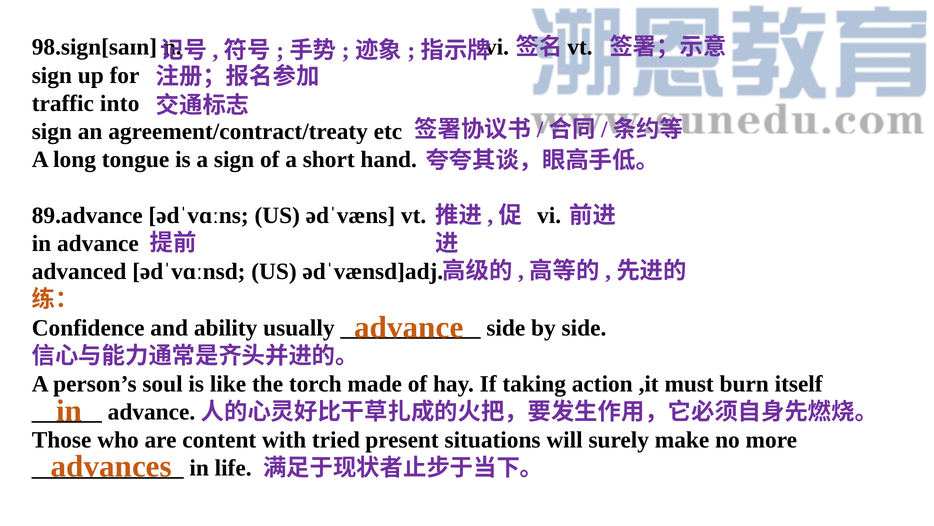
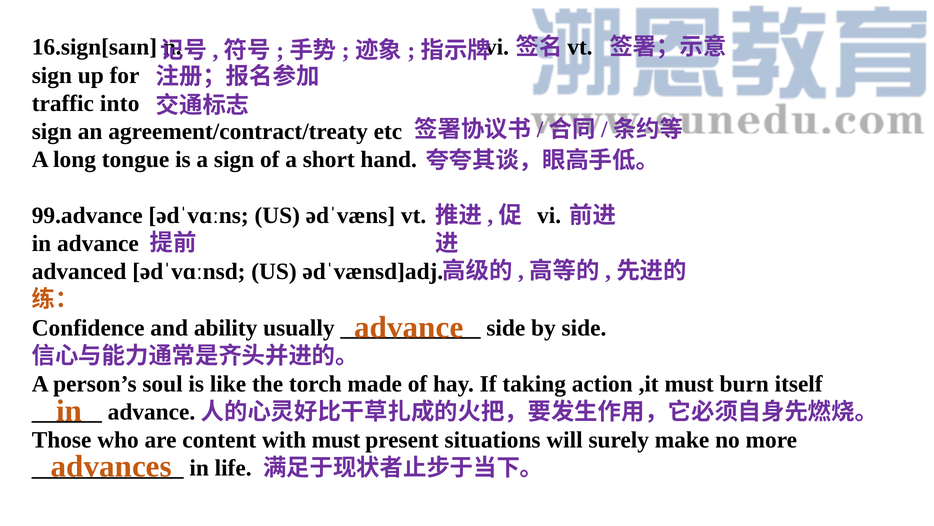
98.sign[saɪn: 98.sign[saɪn -> 16.sign[saɪn (94, 47)
89.advance: 89.advance -> 99.advance (87, 215)
with tried: tried -> must (336, 439)
